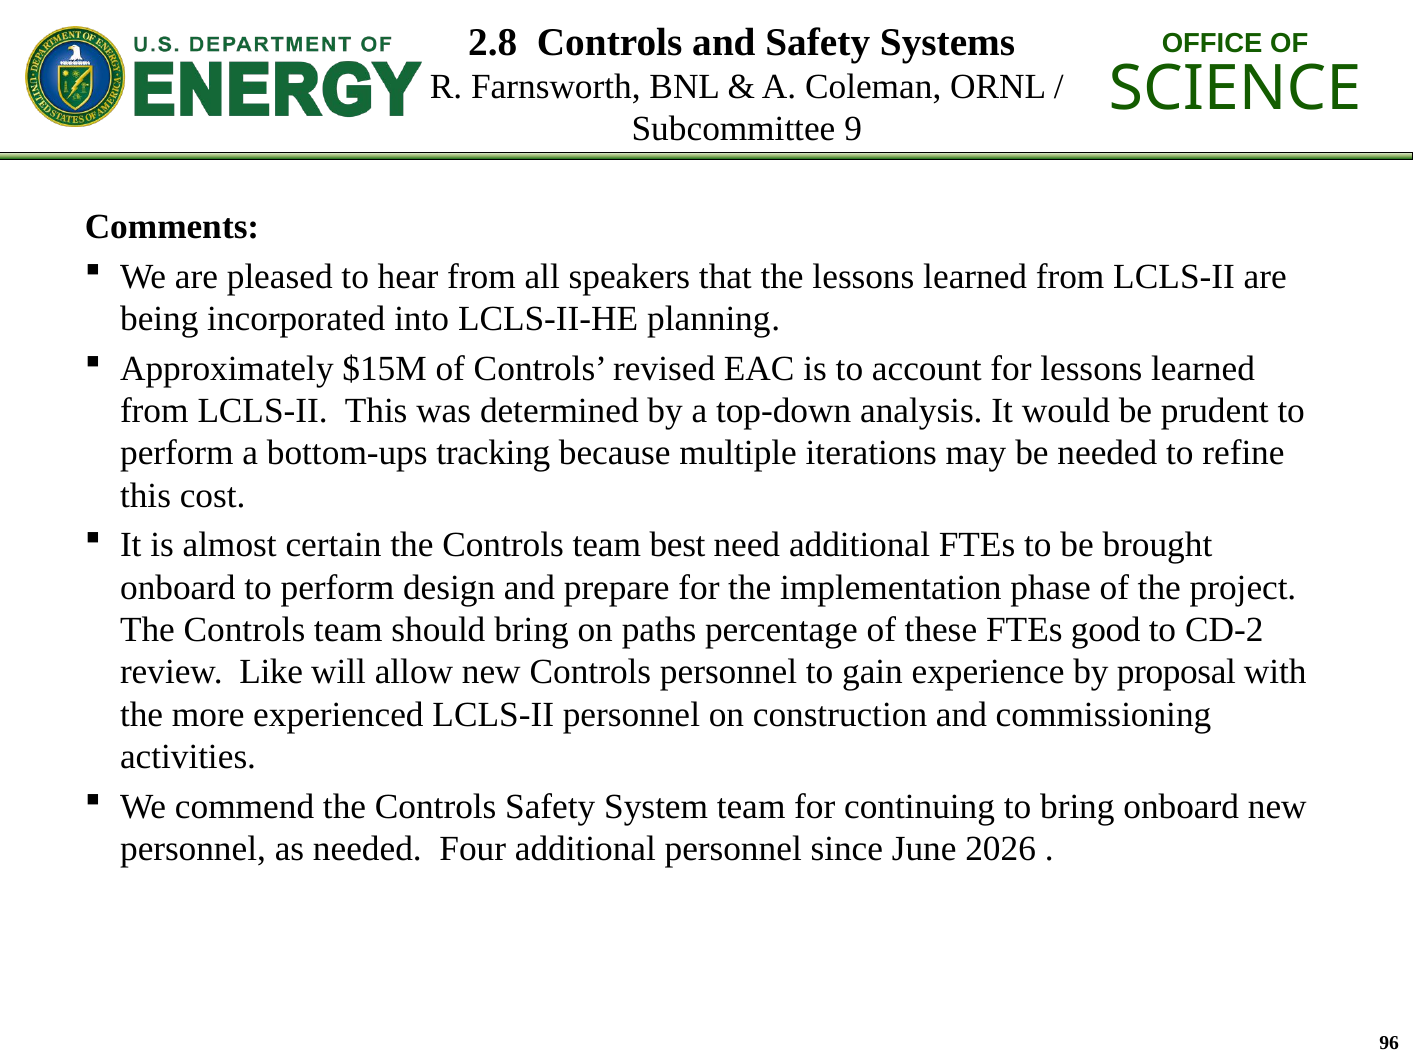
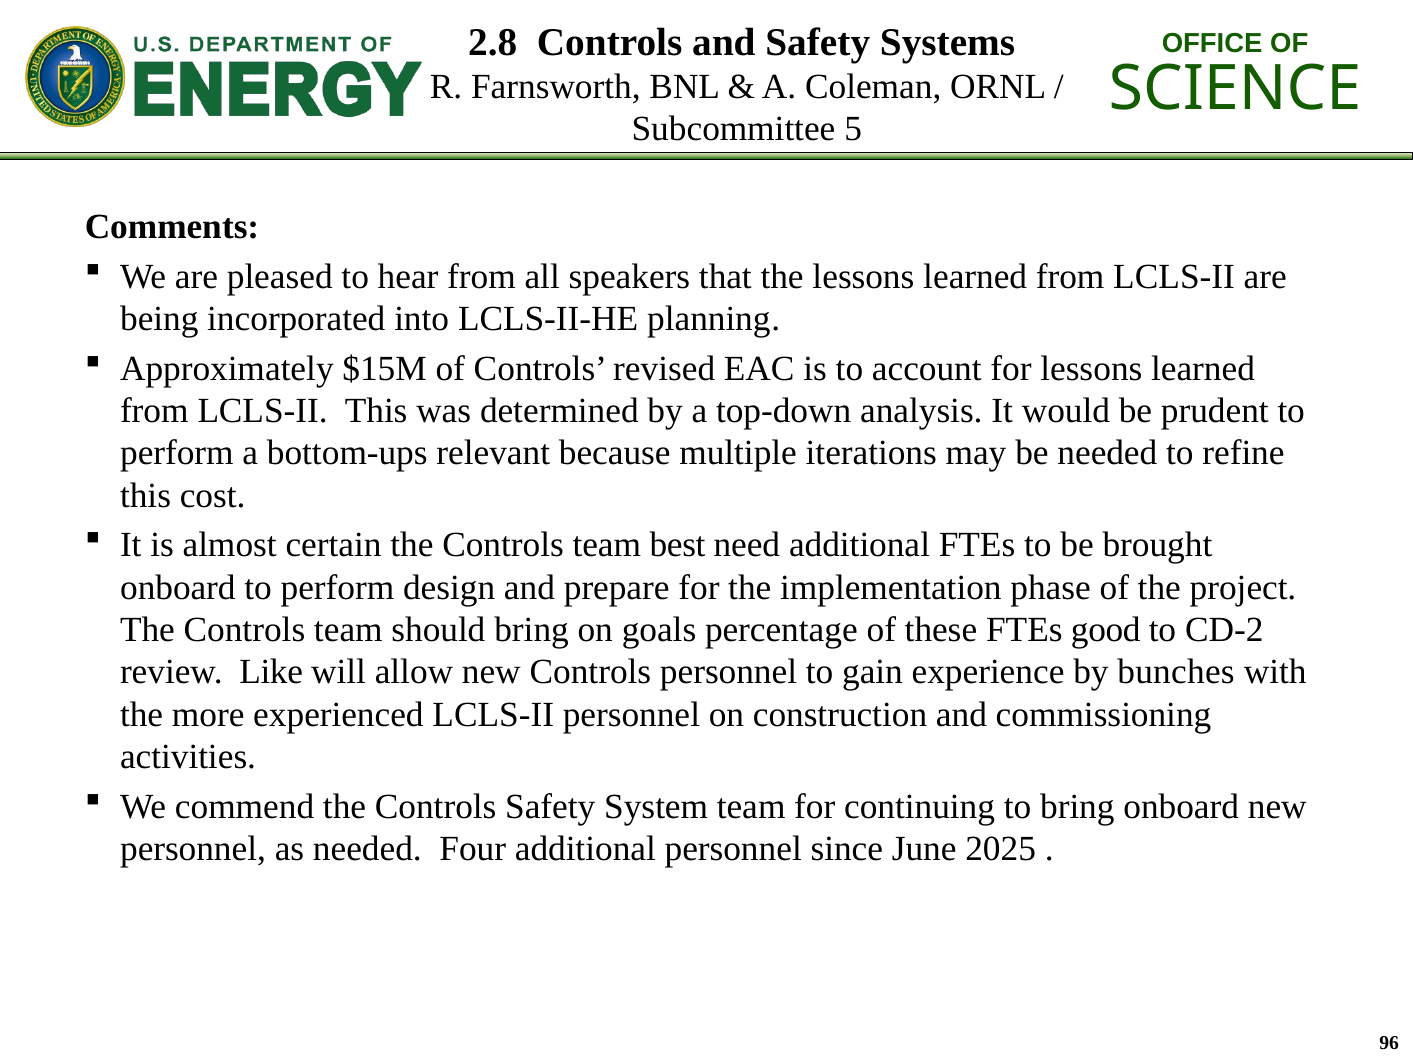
9: 9 -> 5 (853, 129)
tracking: tracking -> relevant (493, 453)
paths: paths -> goals (659, 630)
proposal: proposal -> bunches (1176, 672)
2026: 2026 -> 2025 (1001, 849)
